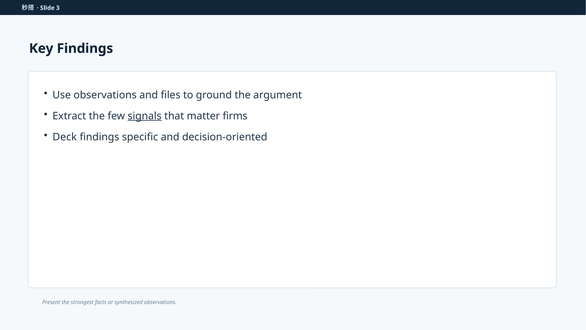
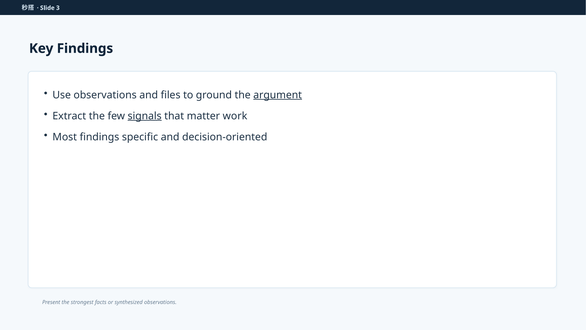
argument underline: none -> present (278, 95)
firms: firms -> work (235, 116)
Deck: Deck -> Most (65, 137)
